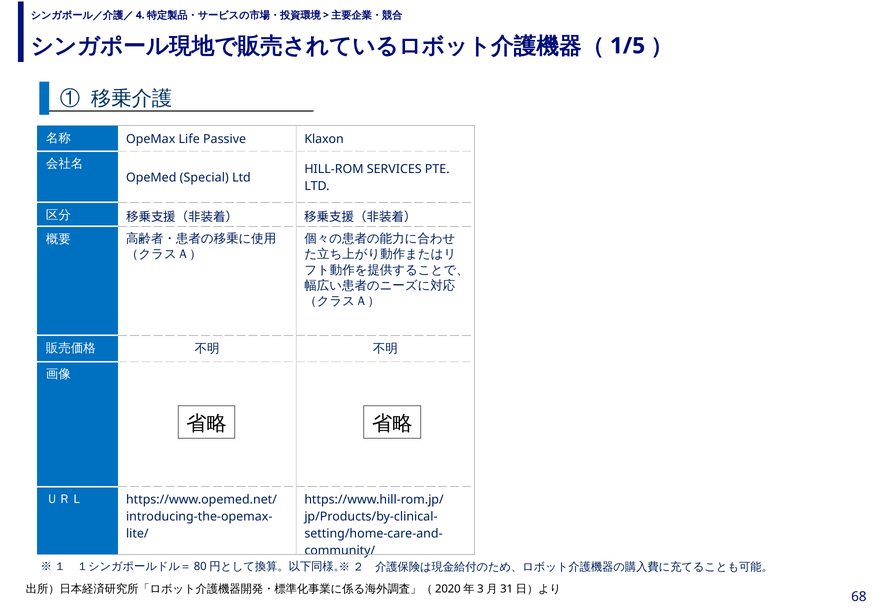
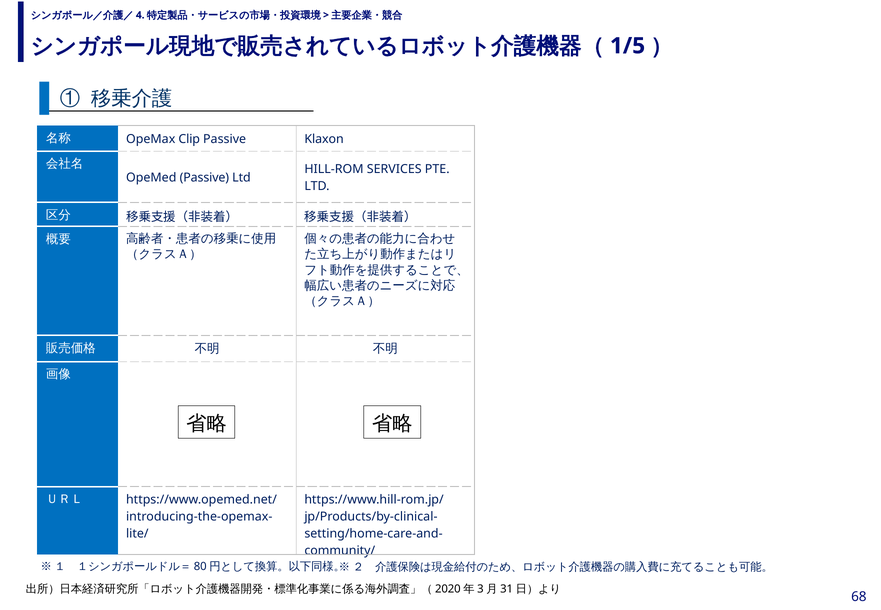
Life: Life -> Clip (189, 139)
OpeMed Special: Special -> Passive (204, 177)
